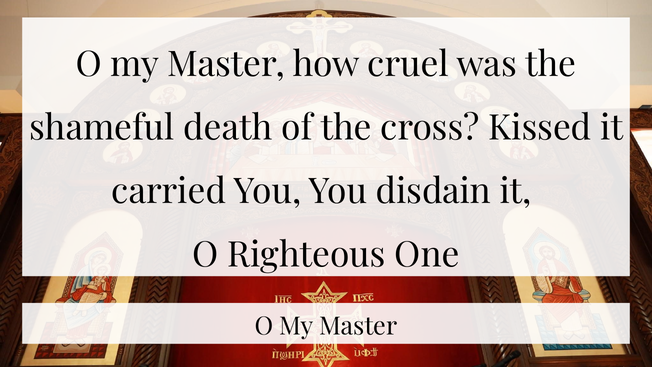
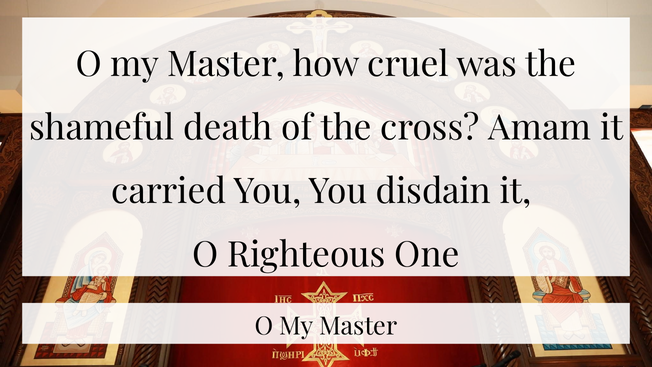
Kissed: Kissed -> Amam (540, 128)
